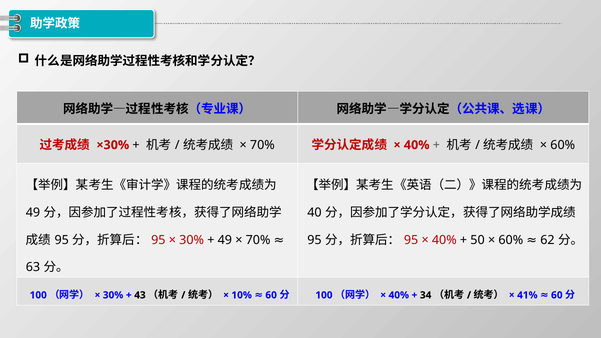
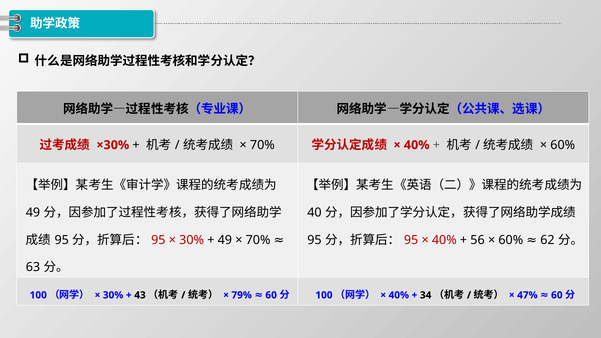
50: 50 -> 56 (478, 240)
41%: 41% -> 47% (527, 295)
10%: 10% -> 79% (242, 295)
